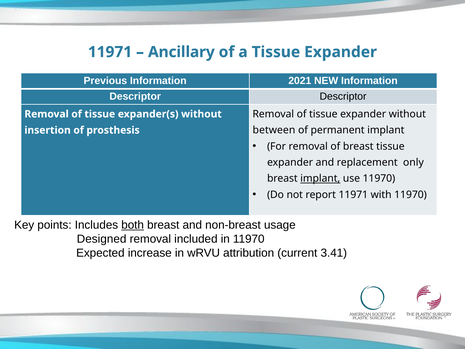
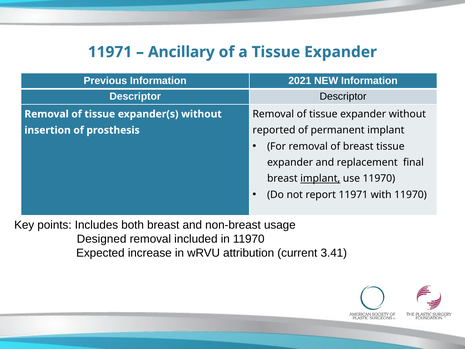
between: between -> reported (274, 130)
only: only -> final (413, 162)
both underline: present -> none (133, 225)
